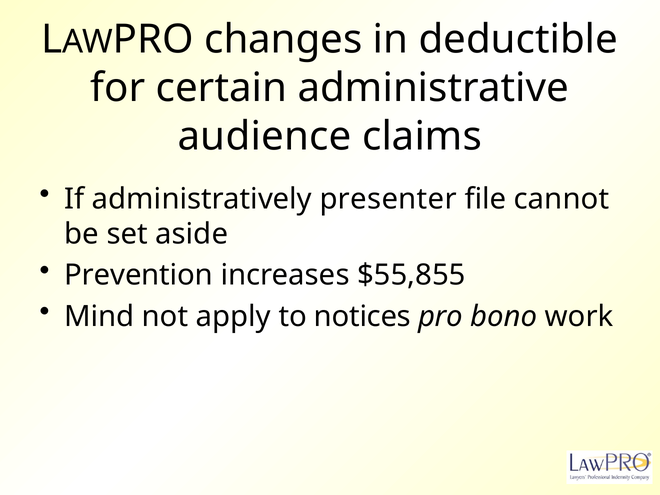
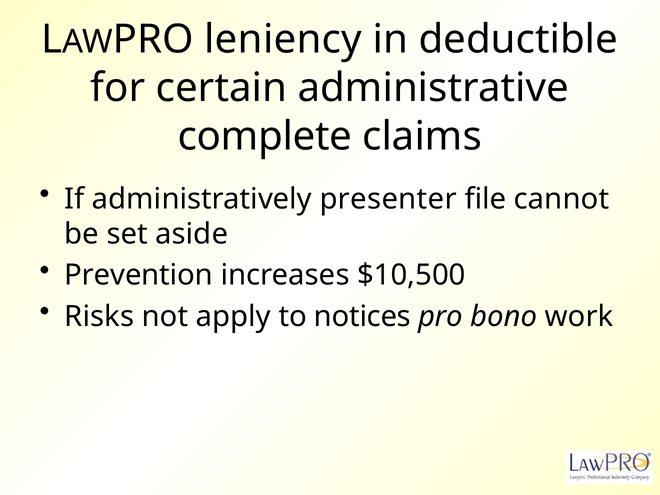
changes: changes -> leniency (283, 40)
audience: audience -> complete (265, 136)
$55,855: $55,855 -> $10,500 (411, 275)
Mind: Mind -> Risks (99, 316)
